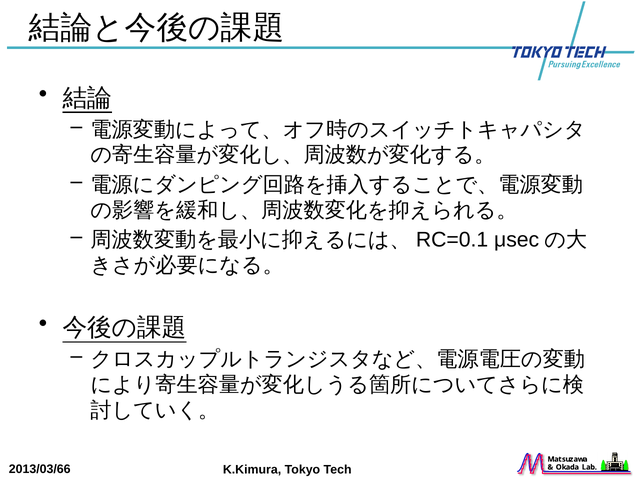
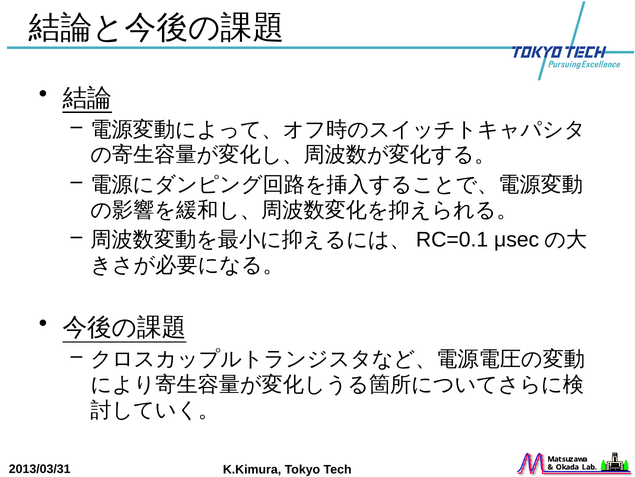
2013/03/66: 2013/03/66 -> 2013/03/31 (40, 468)
